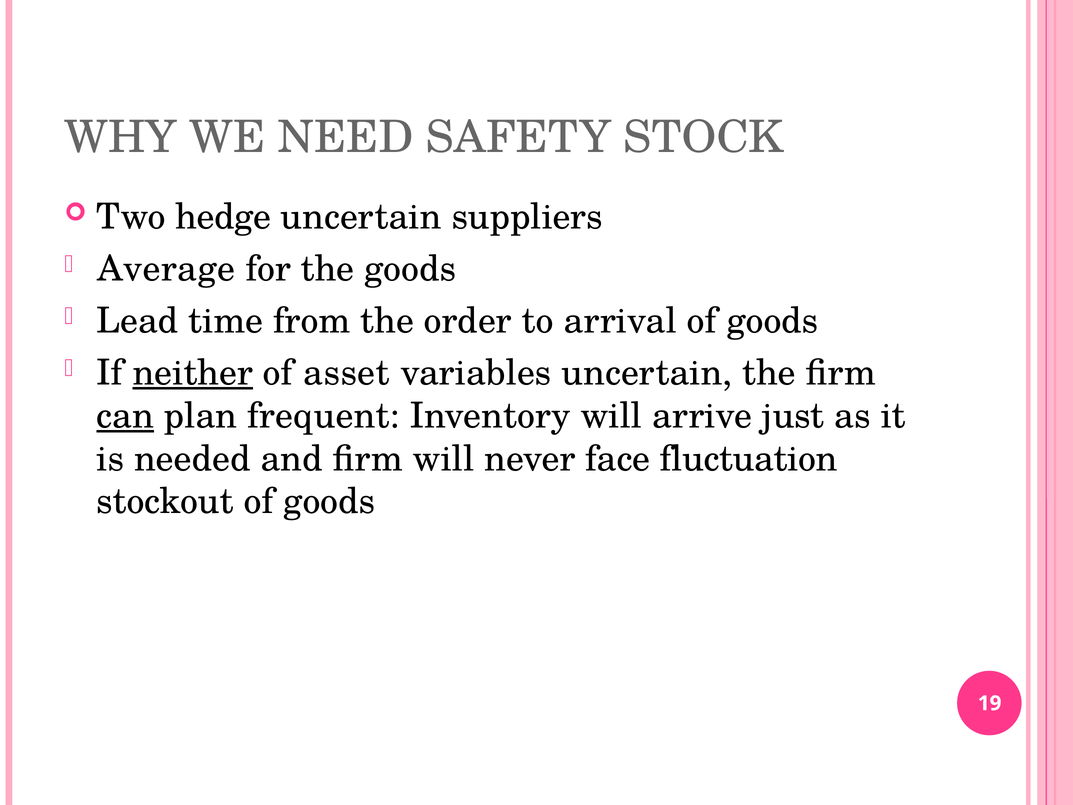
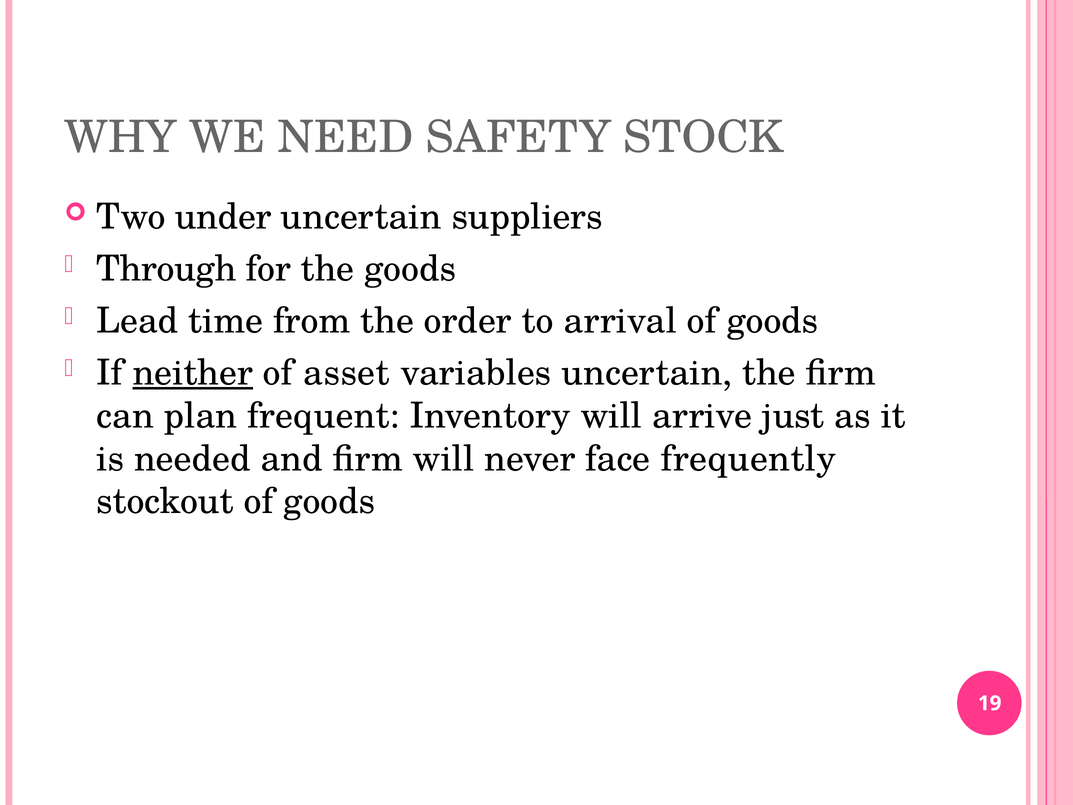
hedge: hedge -> under (223, 217)
Average: Average -> Through (166, 269)
can underline: present -> none (125, 416)
fluctuation: fluctuation -> frequently (748, 459)
